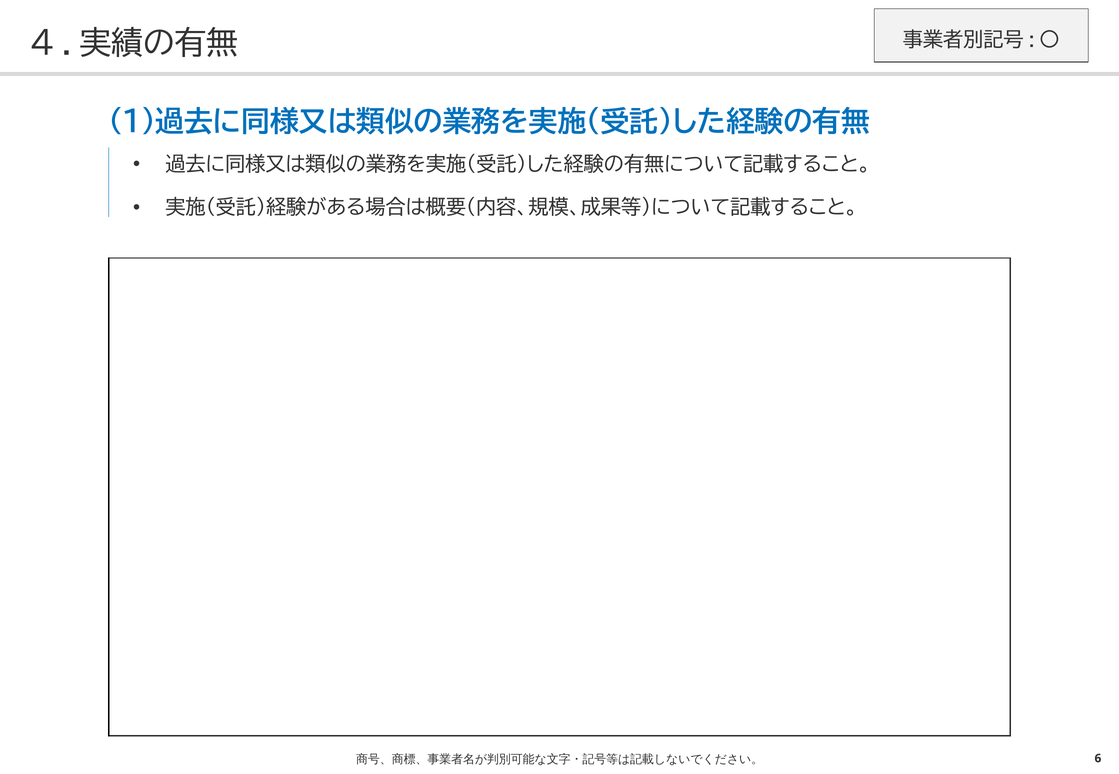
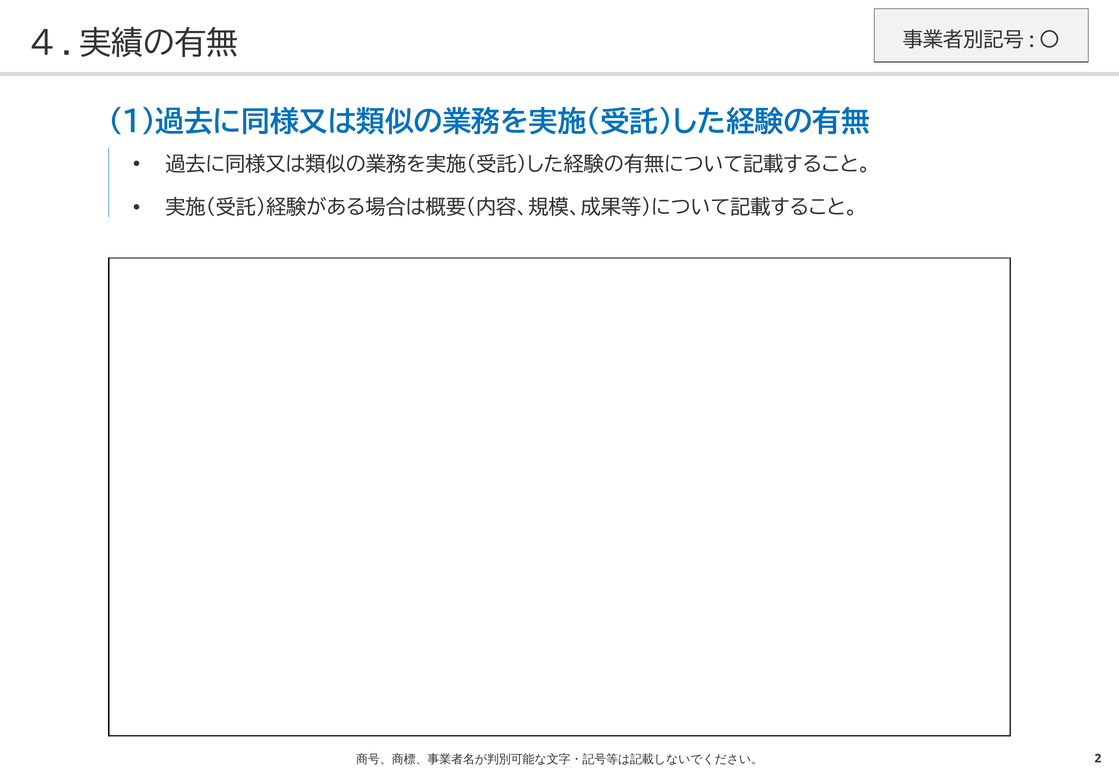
6: 6 -> 2 (1098, 759)
